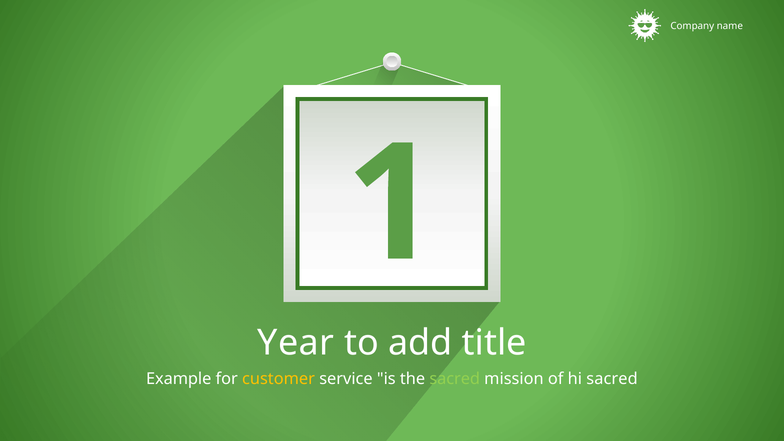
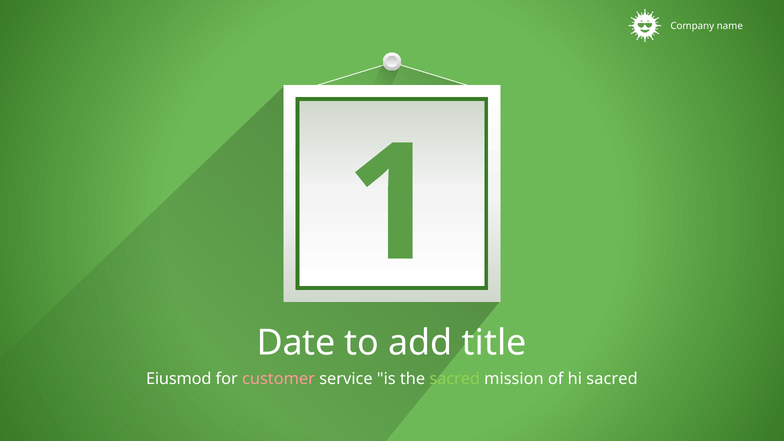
Year: Year -> Date (296, 343)
Example: Example -> Eiusmod (179, 379)
customer colour: yellow -> pink (279, 379)
